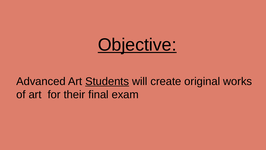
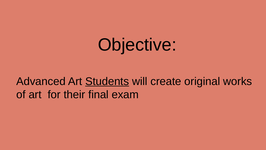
Objective underline: present -> none (137, 45)
